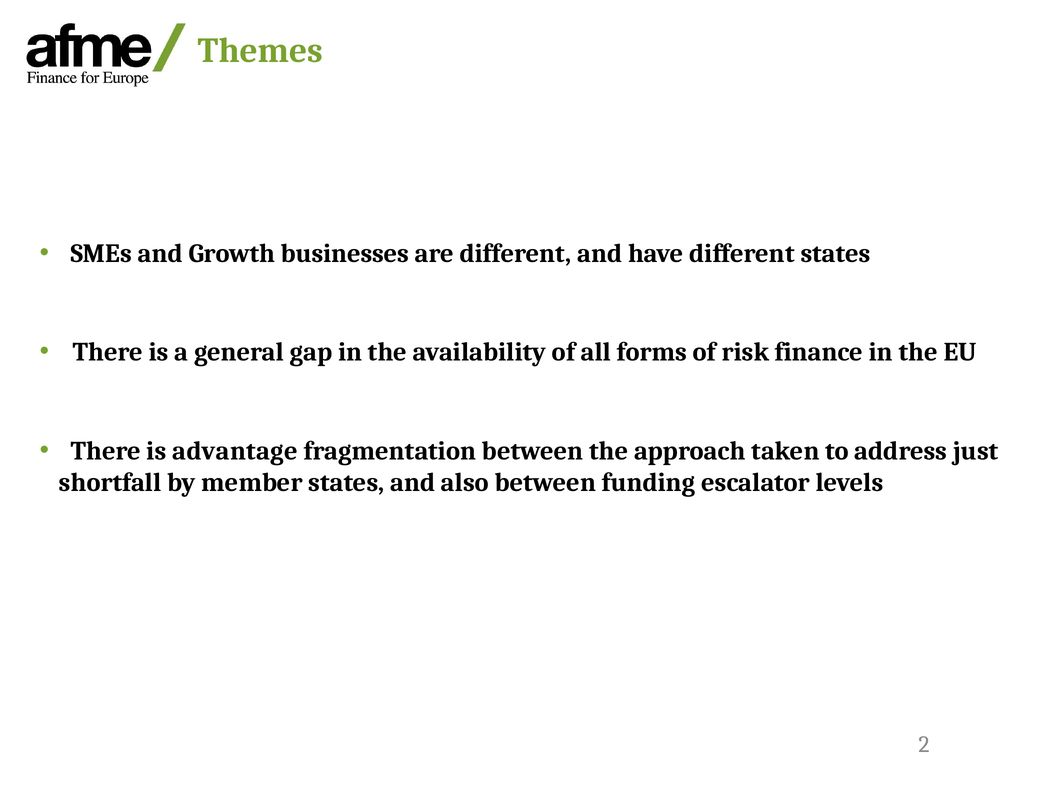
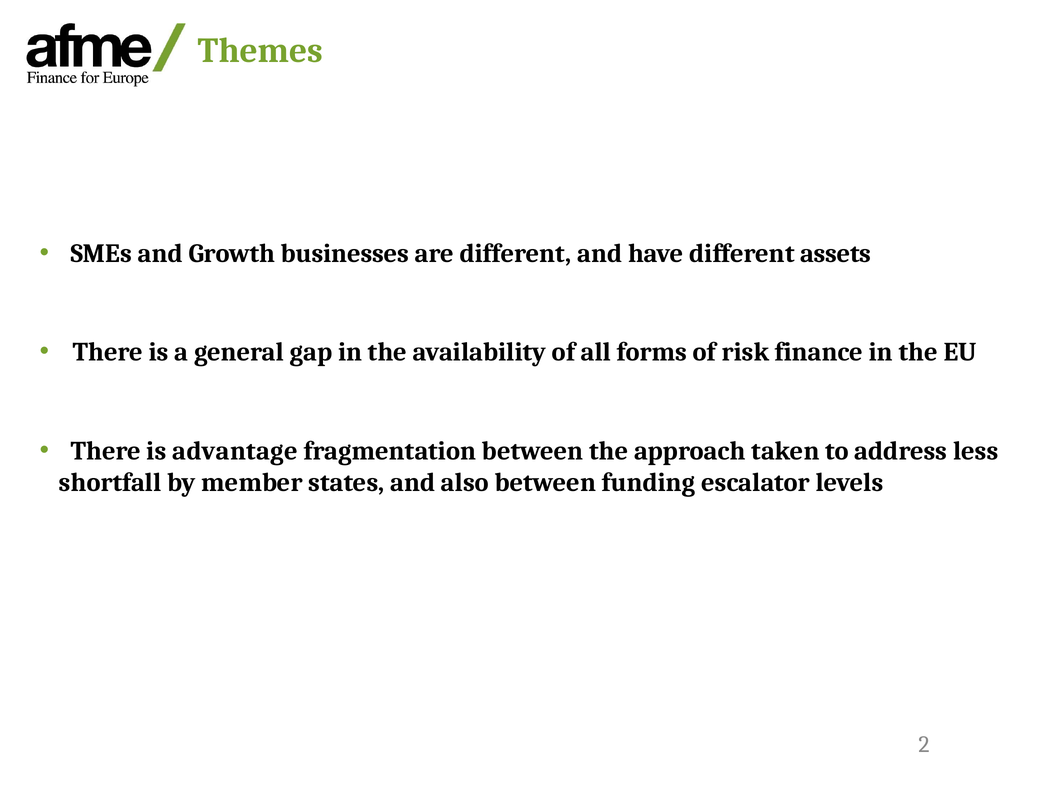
different states: states -> assets (836, 253)
just: just -> less (976, 451)
